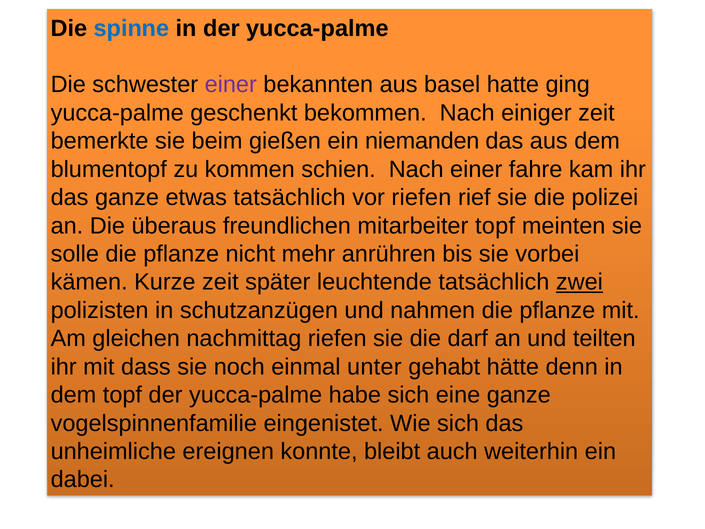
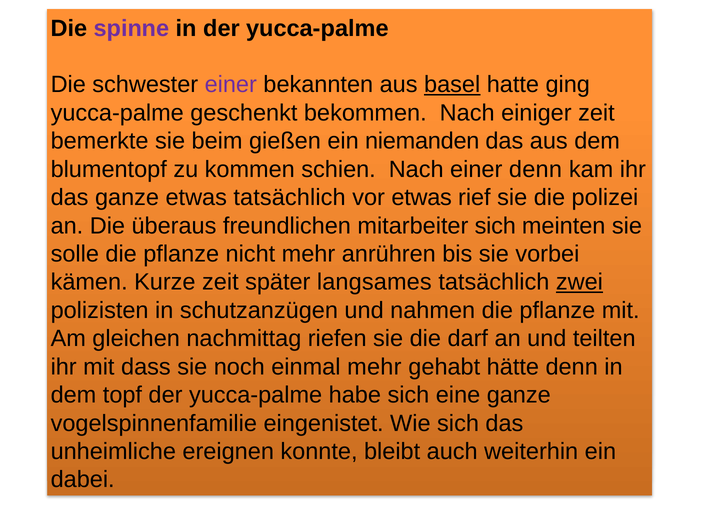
spinne colour: blue -> purple (132, 28)
basel underline: none -> present (452, 85)
einer fahre: fahre -> denn (535, 169)
vor riefen: riefen -> etwas (422, 197)
mitarbeiter topf: topf -> sich (495, 226)
leuchtende: leuchtende -> langsames (374, 282)
einmal unter: unter -> mehr (374, 367)
